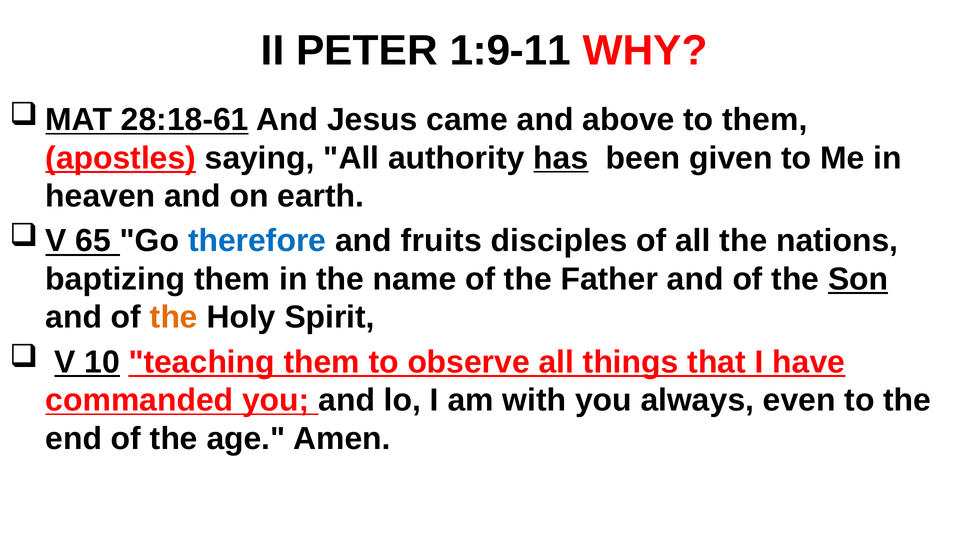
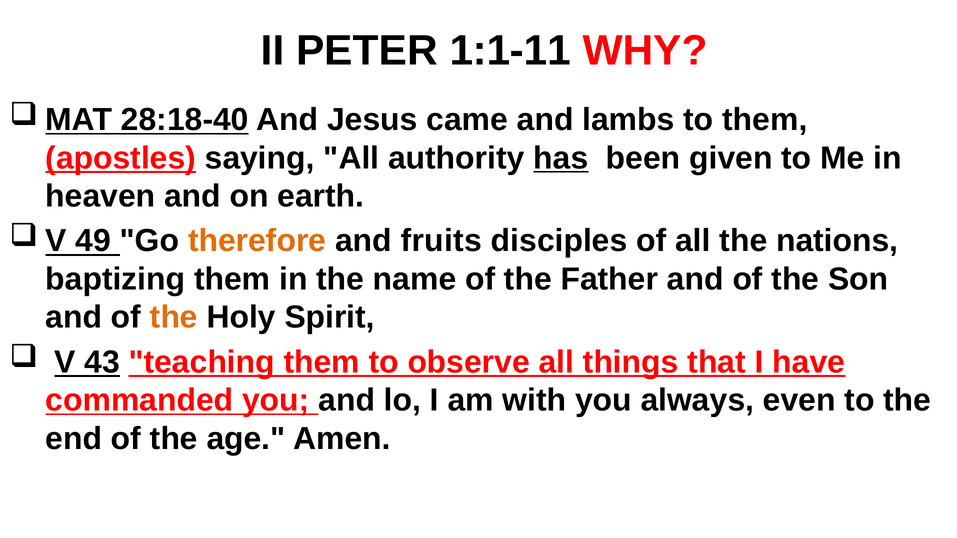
1:9-11: 1:9-11 -> 1:1-11 (510, 51)
28:18-61: 28:18-61 -> 28:18-40 (185, 120)
above: above -> lambs (628, 120)
65: 65 -> 49 (93, 241)
therefore colour: blue -> orange (257, 241)
Son underline: present -> none (858, 279)
10: 10 -> 43 (102, 362)
